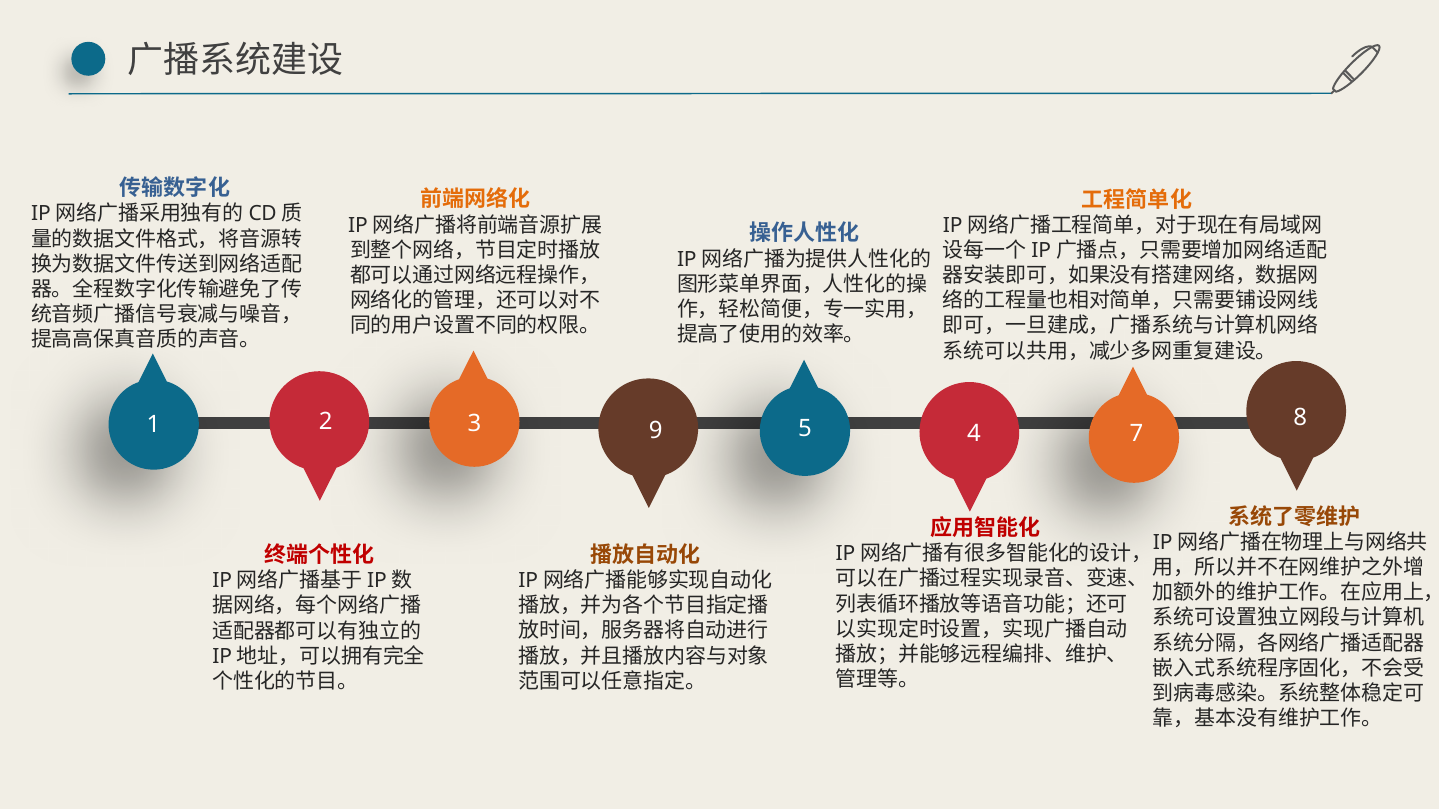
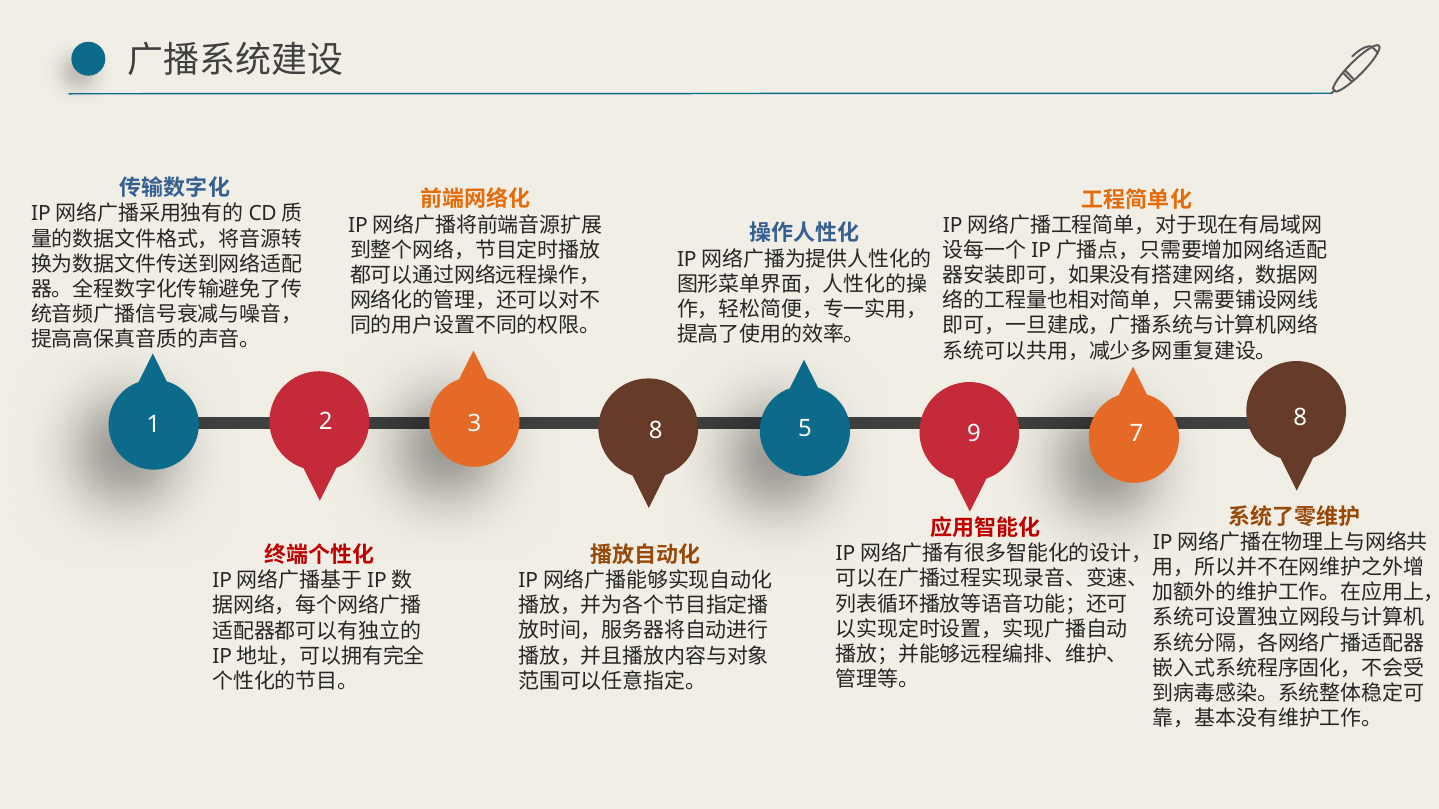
3 9: 9 -> 8 (656, 431)
4: 4 -> 9 (974, 434)
